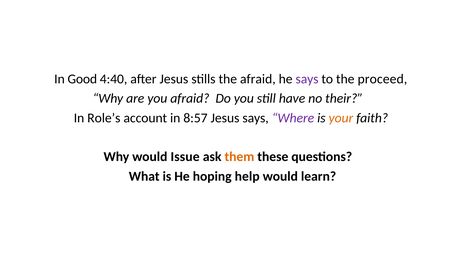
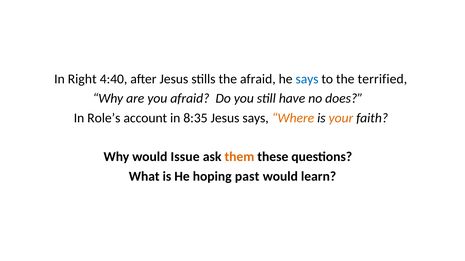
Good: Good -> Right (82, 79)
says colour: purple -> blue (307, 79)
proceed: proceed -> terrified (382, 79)
their: their -> does (344, 99)
8:57: 8:57 -> 8:35 (195, 118)
Where colour: purple -> orange (293, 118)
help: help -> past (247, 177)
